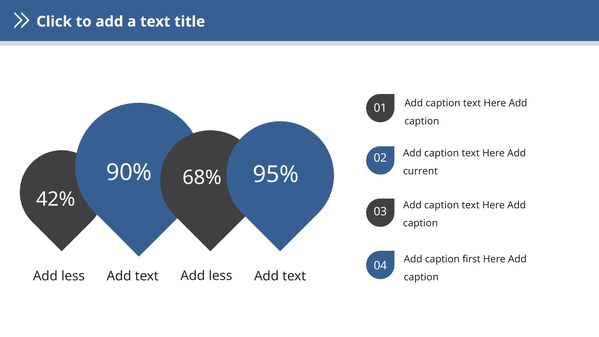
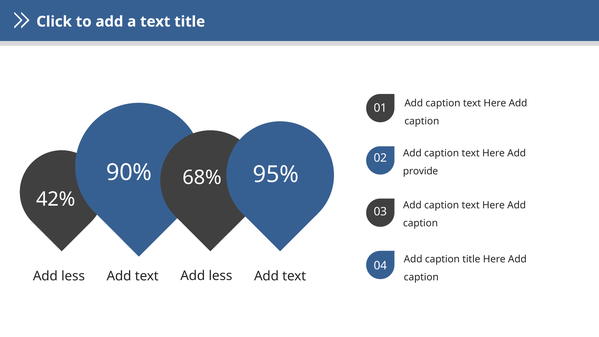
current: current -> provide (421, 171)
caption first: first -> title (471, 259)
